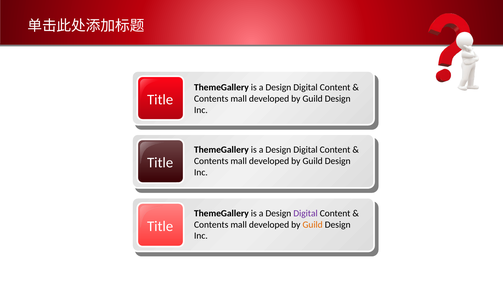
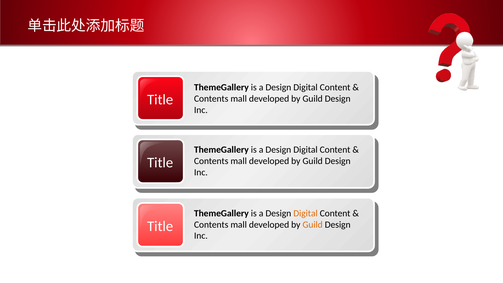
Digital colour: purple -> orange (306, 213)
